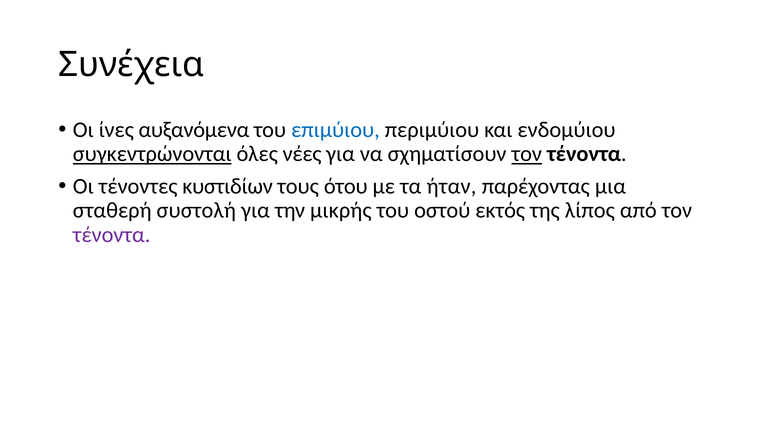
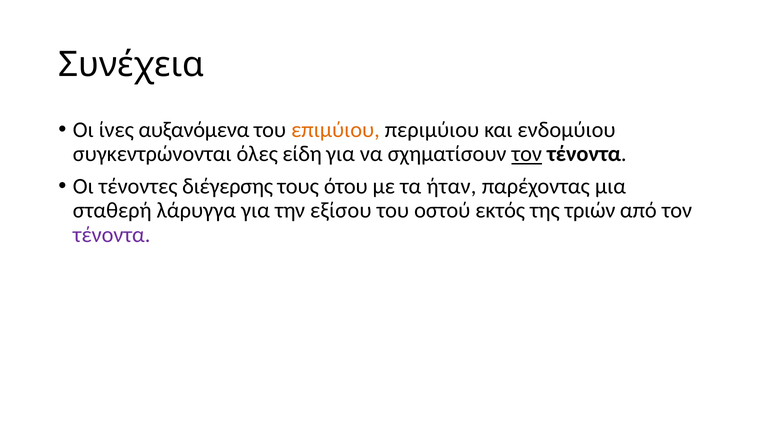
επιμύιου colour: blue -> orange (335, 130)
συγκεντρώνονται underline: present -> none (152, 154)
νέες: νέες -> είδη (302, 154)
κυστιδίων: κυστιδίων -> διέγερσης (228, 186)
συστολή: συστολή -> λάρυγγα (196, 210)
μικρής: μικρής -> εξίσου (341, 210)
λίπος: λίπος -> τριών (590, 210)
